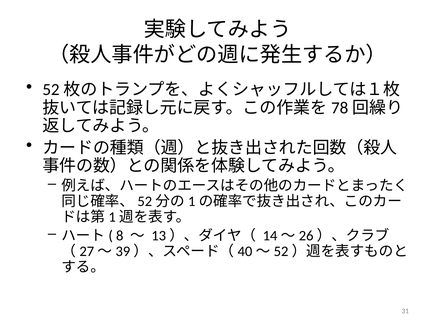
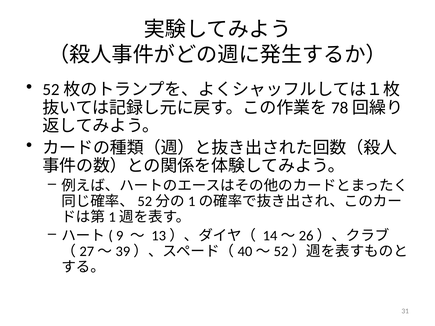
8: 8 -> 9 (120, 236)
